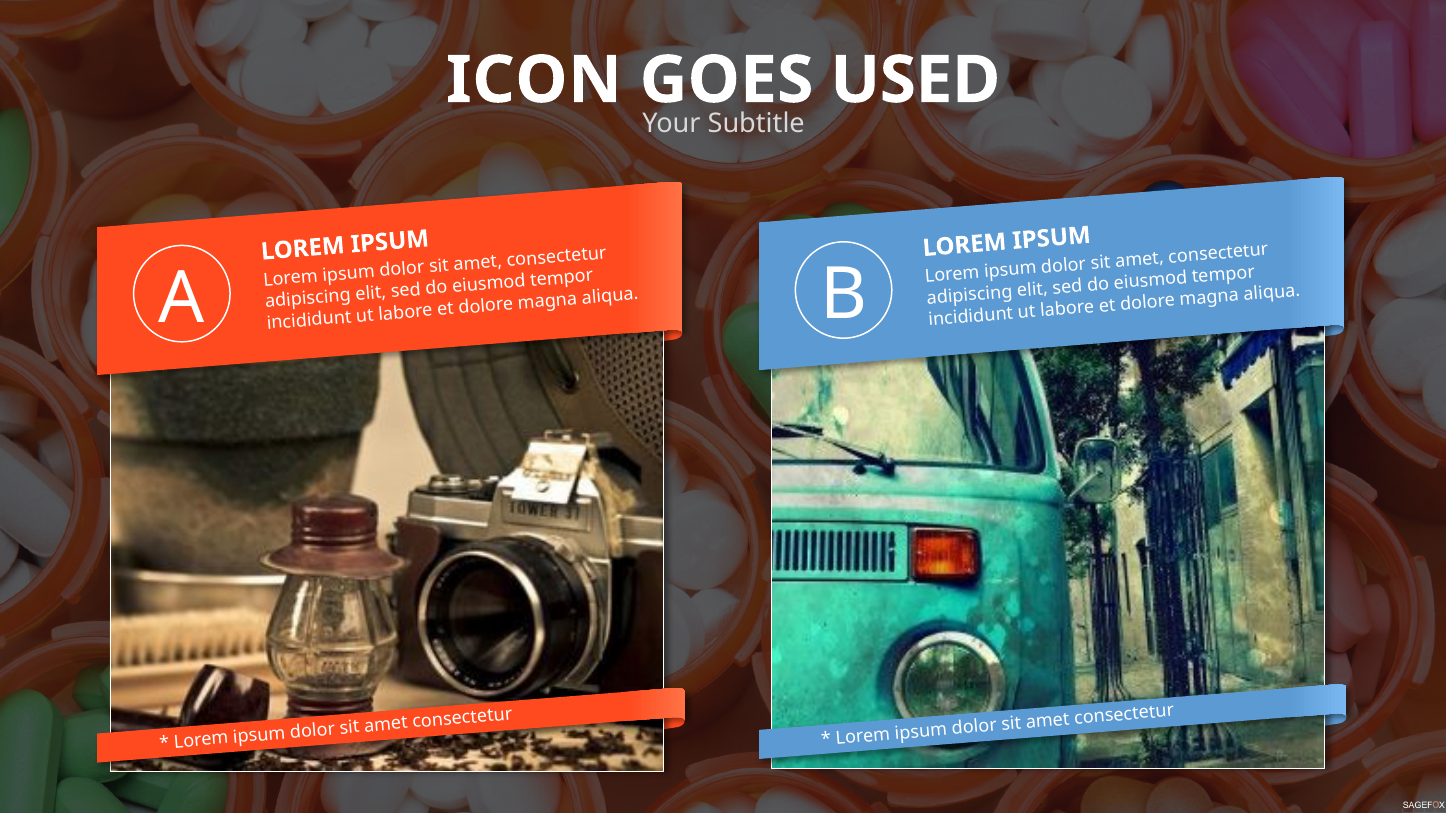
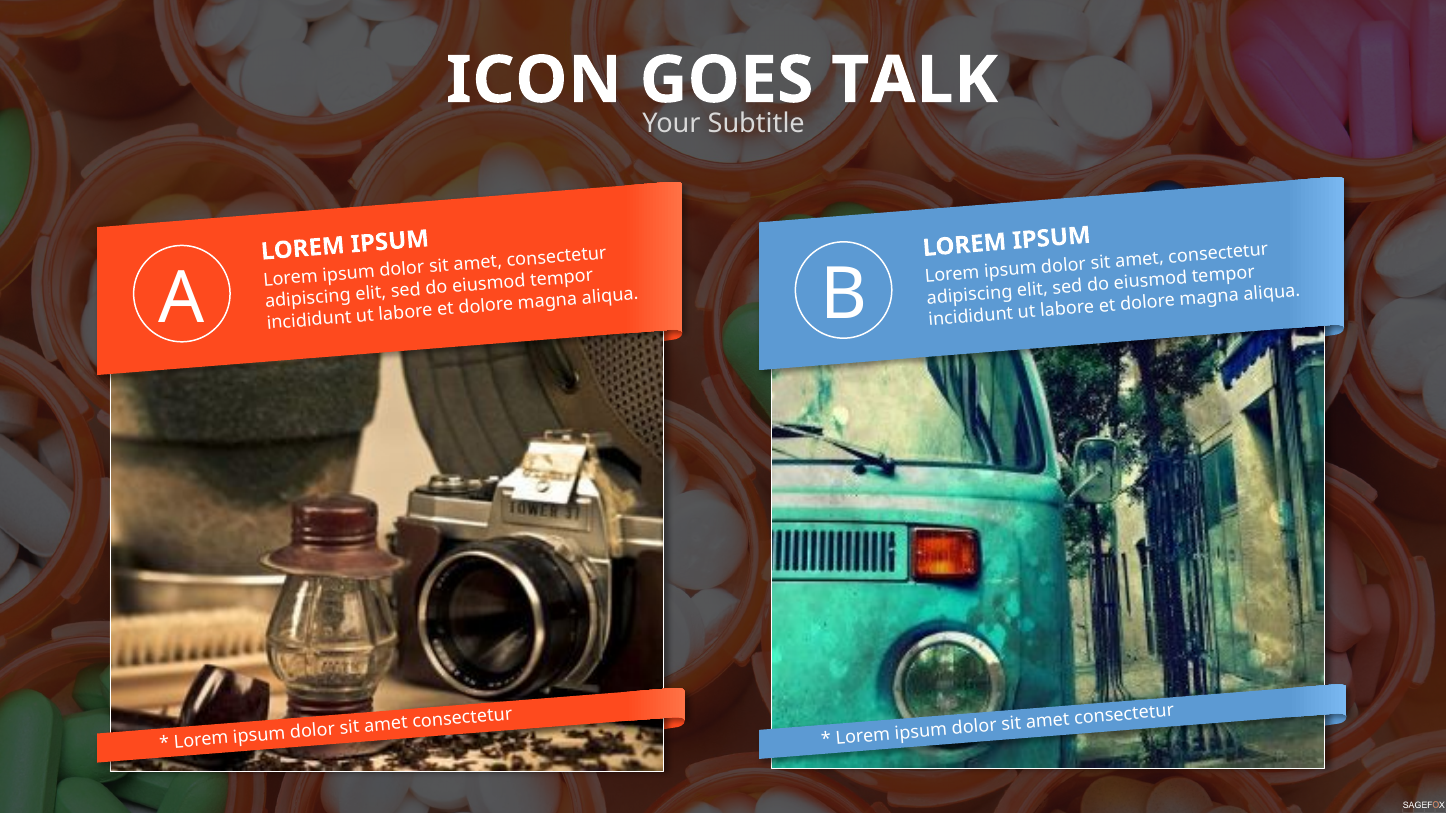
USED: USED -> TALK (915, 80)
